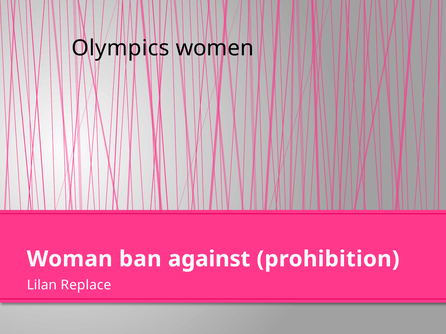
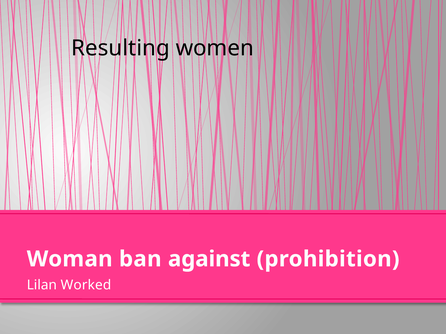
Olympics: Olympics -> Resulting (121, 48)
Replace: Replace -> Worked (86, 286)
